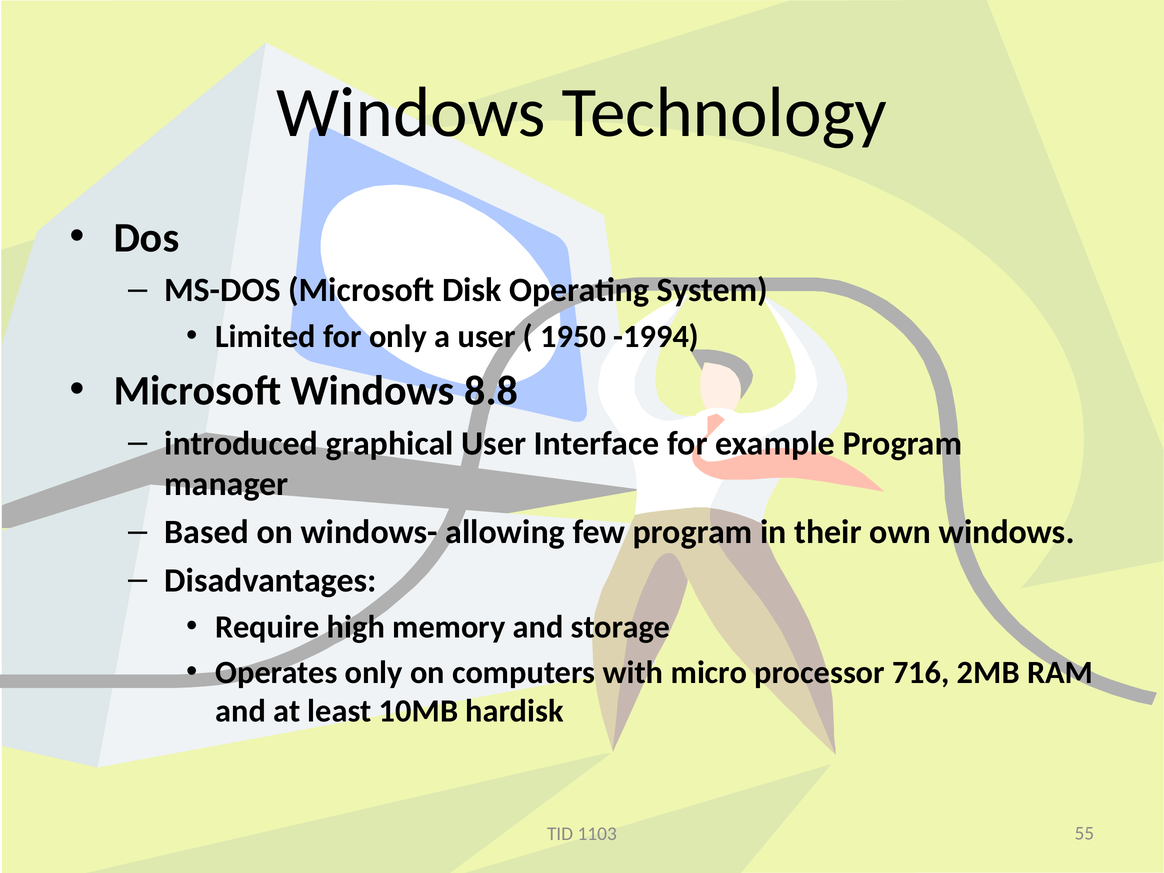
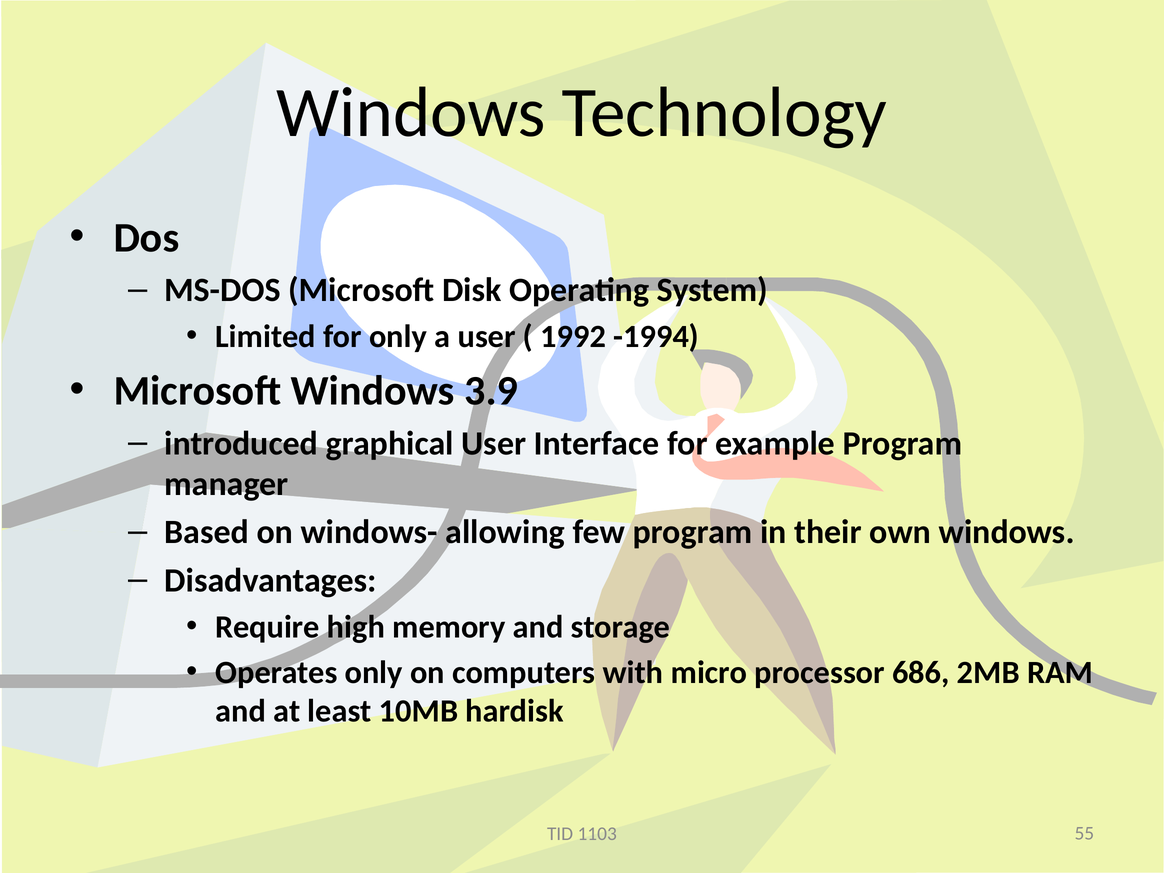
1950: 1950 -> 1992 (573, 337)
8.8: 8.8 -> 3.9 (491, 391)
716: 716 -> 686 (921, 672)
